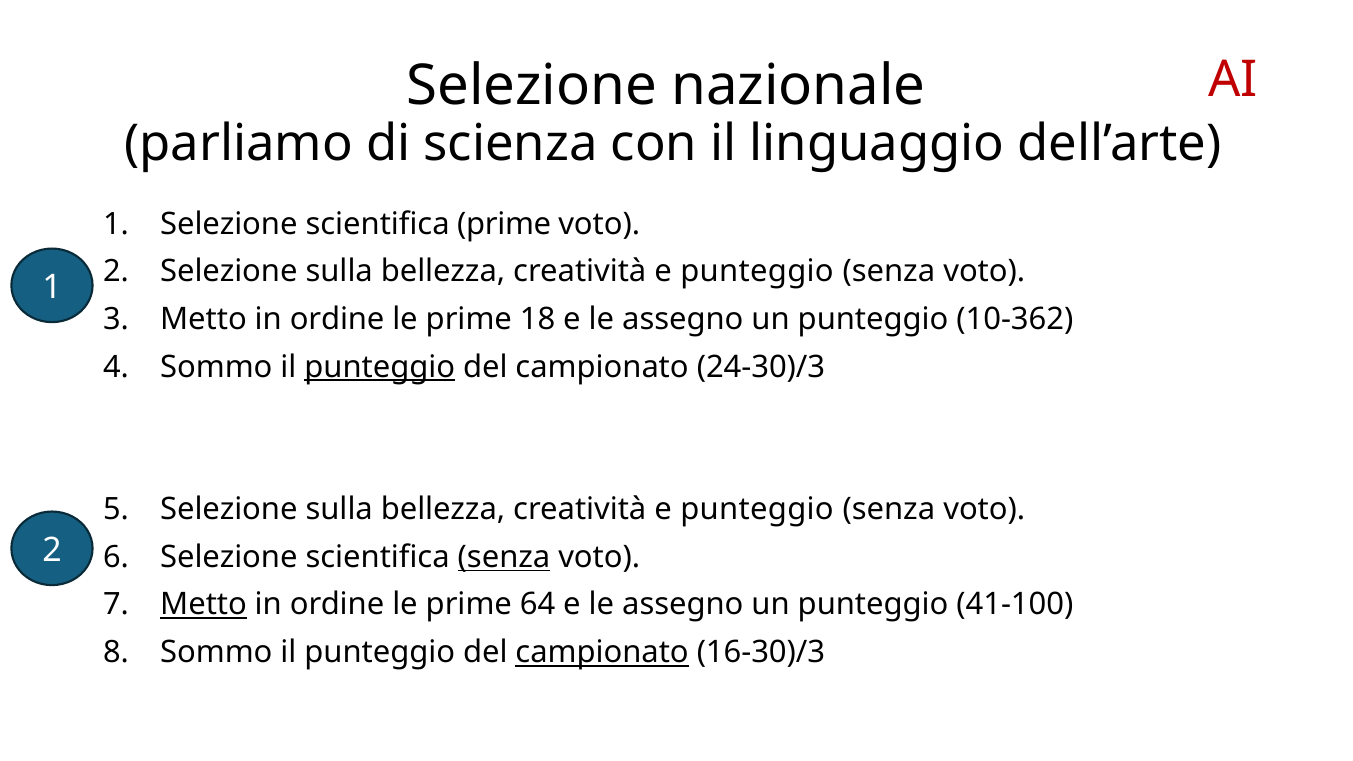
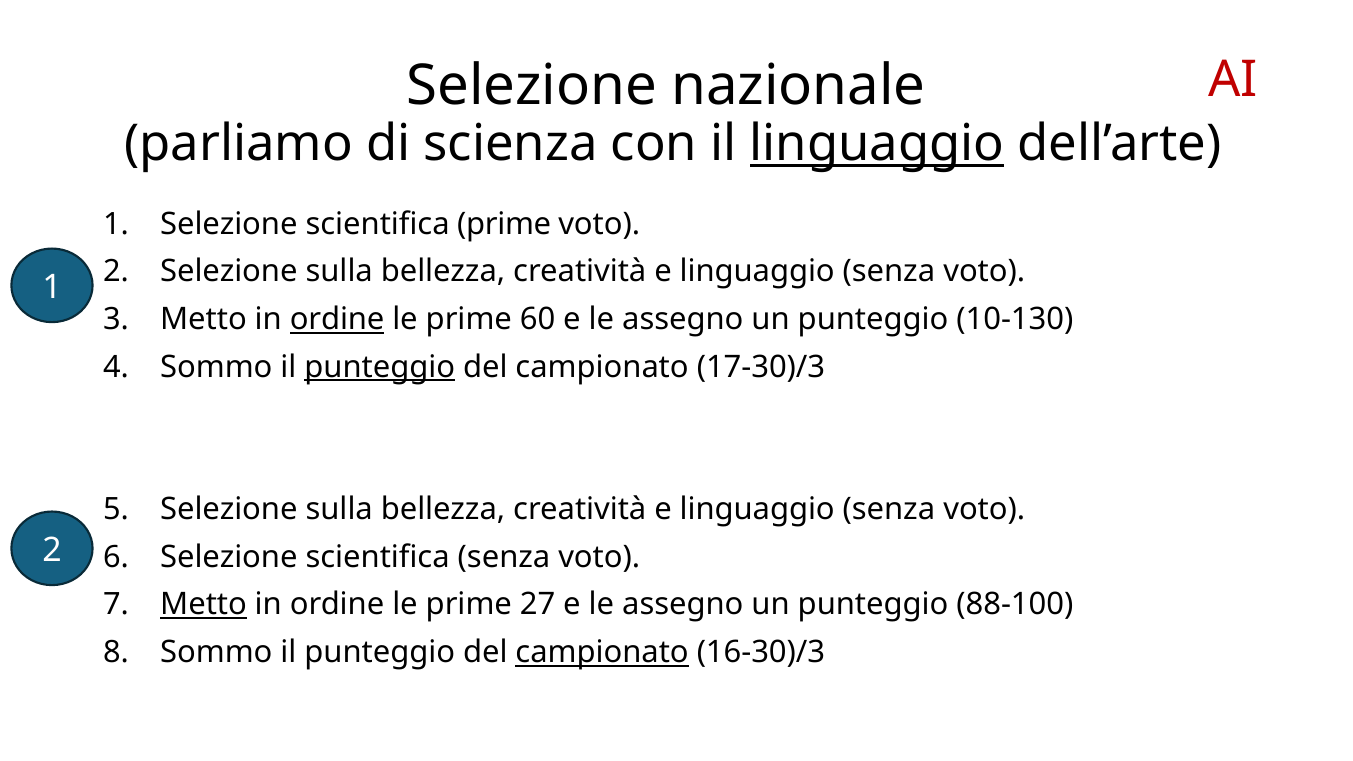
linguaggio underline: none -> present (877, 144)
punteggio: punteggio -> linguaggio (757, 272)
ordine underline: none -> present (337, 319)
18: 18 -> 60 (538, 319)
10-362: 10-362 -> 10-130 (1015, 319)
24-30)/3: 24-30)/3 -> 17-30)/3 (761, 367)
punteggio: punteggio -> linguaggio (757, 510)
senza underline: present -> none (504, 557)
64: 64 -> 27 (538, 605)
41-100: 41-100 -> 88-100 (1015, 605)
